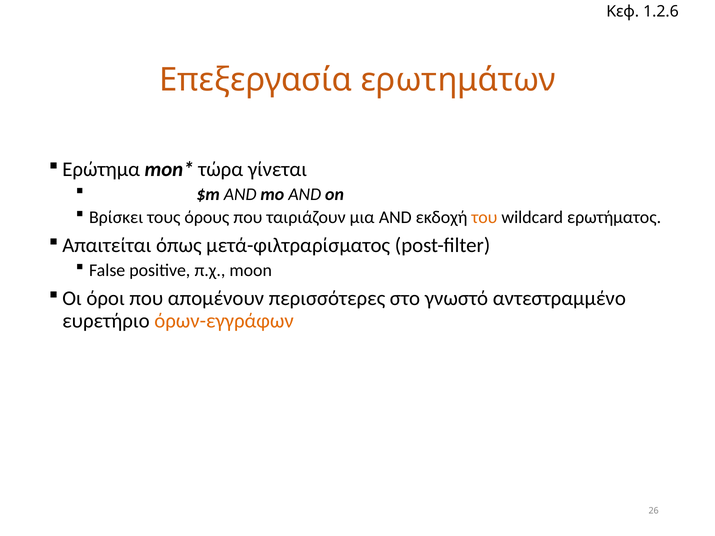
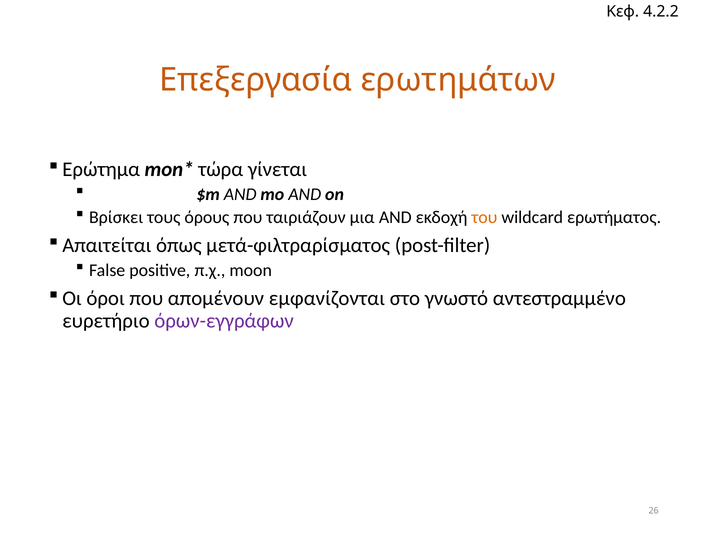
1.2.6: 1.2.6 -> 4.2.2 (661, 12)
περισσότερες: περισσότερες -> εμφανίζονται (327, 299)
όρων-εγγράφων colour: orange -> purple (224, 321)
